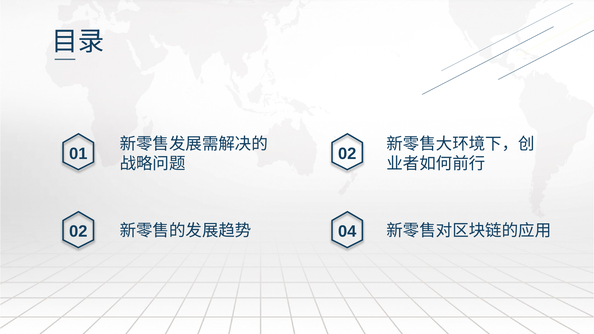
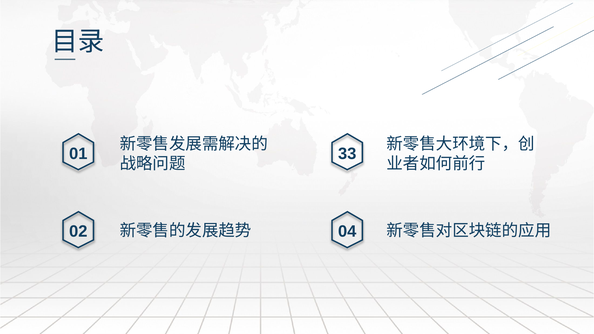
01 02: 02 -> 33 (347, 154)
